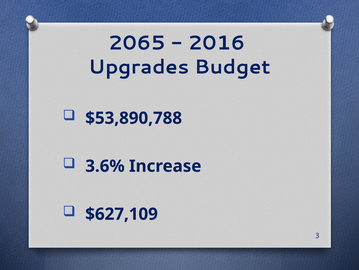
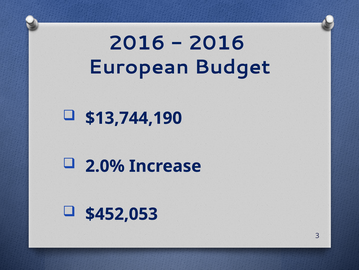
2065: 2065 -> 2016 (137, 43)
Upgrades: Upgrades -> European (139, 67)
$53,890,788: $53,890,788 -> $13,744,190 (134, 118)
3.6%: 3.6% -> 2.0% (105, 166)
$627,109: $627,109 -> $452,053 (122, 214)
